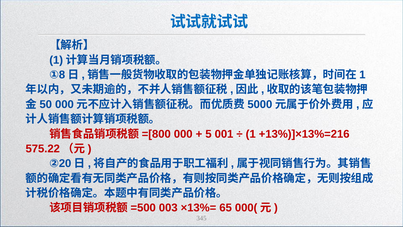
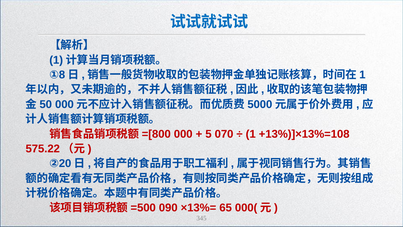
001: 001 -> 070 (224, 134)
+13%)]×13%=216: +13%)]×13%=216 -> +13%)]×13%=108 (304, 134)
003: 003 -> 090 (168, 208)
